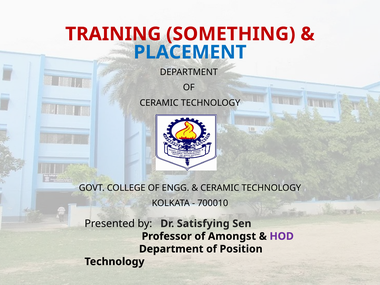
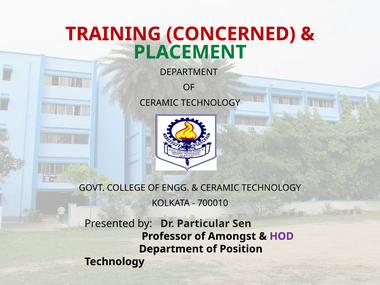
SOMETHING: SOMETHING -> CONCERNED (231, 34)
PLACEMENT colour: blue -> green (190, 52)
Satisfying: Satisfying -> Particular (203, 224)
